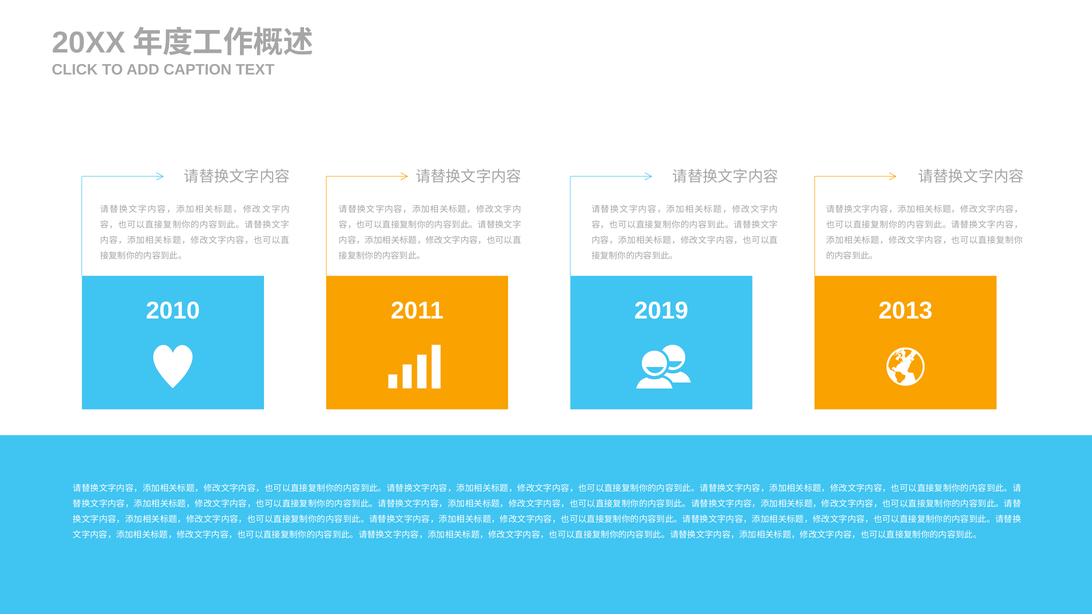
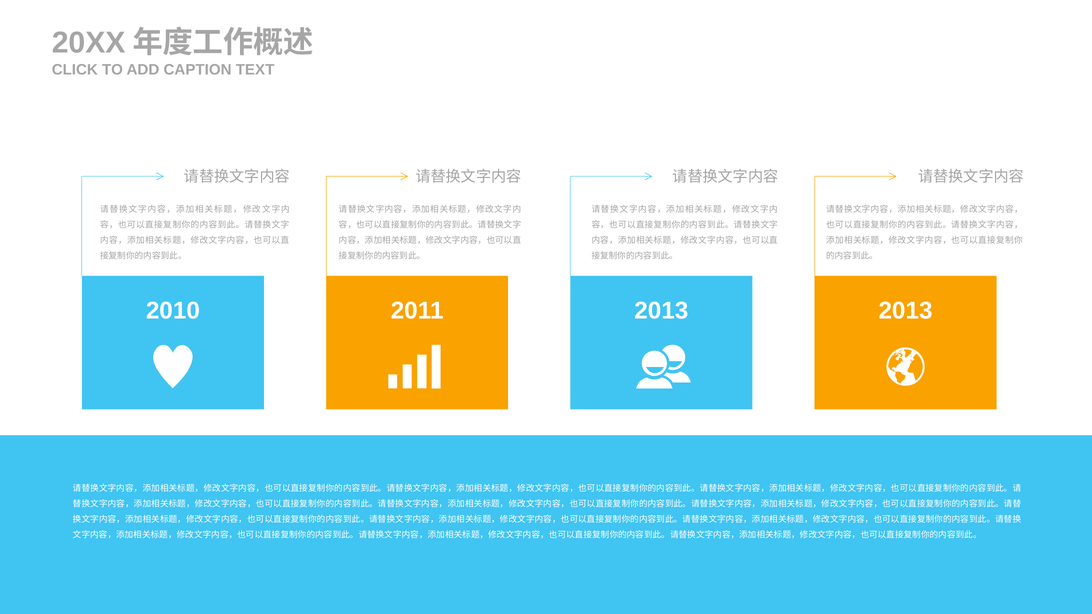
2019: 2019 -> 2013 (661, 311)
